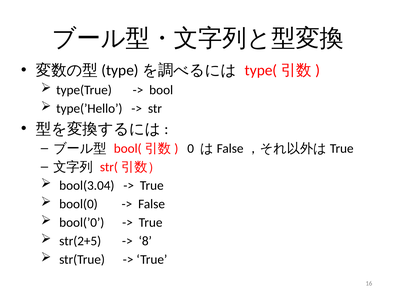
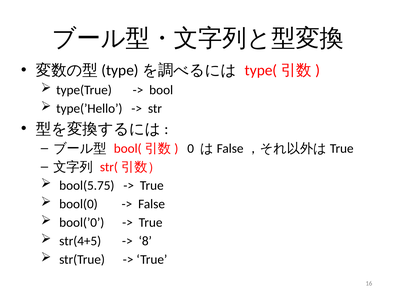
bool(3.04: bool(3.04 -> bool(5.75 (87, 186)
str(2+5: str(2+5 -> str(4+5 (80, 241)
